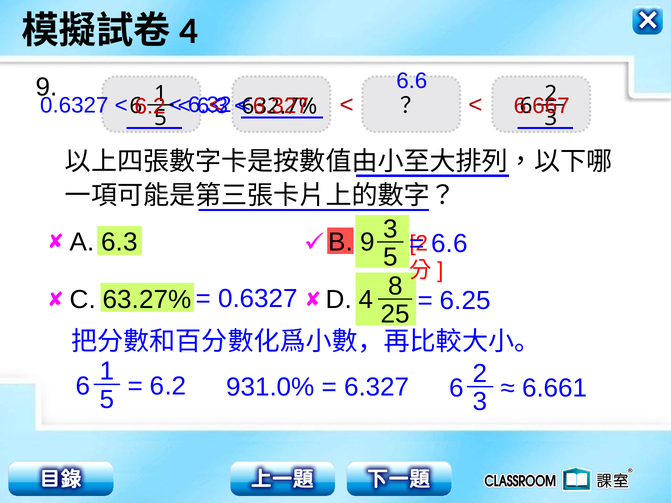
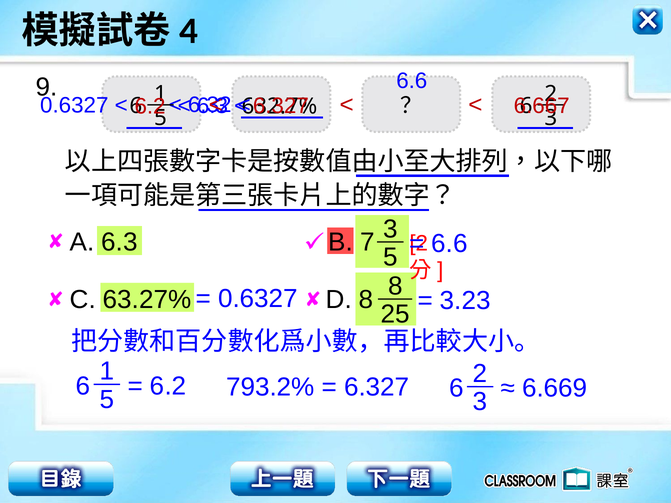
B 9: 9 -> 7 (367, 242)
D 4: 4 -> 8 (366, 300)
6.25: 6.25 -> 3.23 (465, 301)
931.0%: 931.0% -> 793.2% (270, 387)
6.661: 6.661 -> 6.669 (555, 388)
